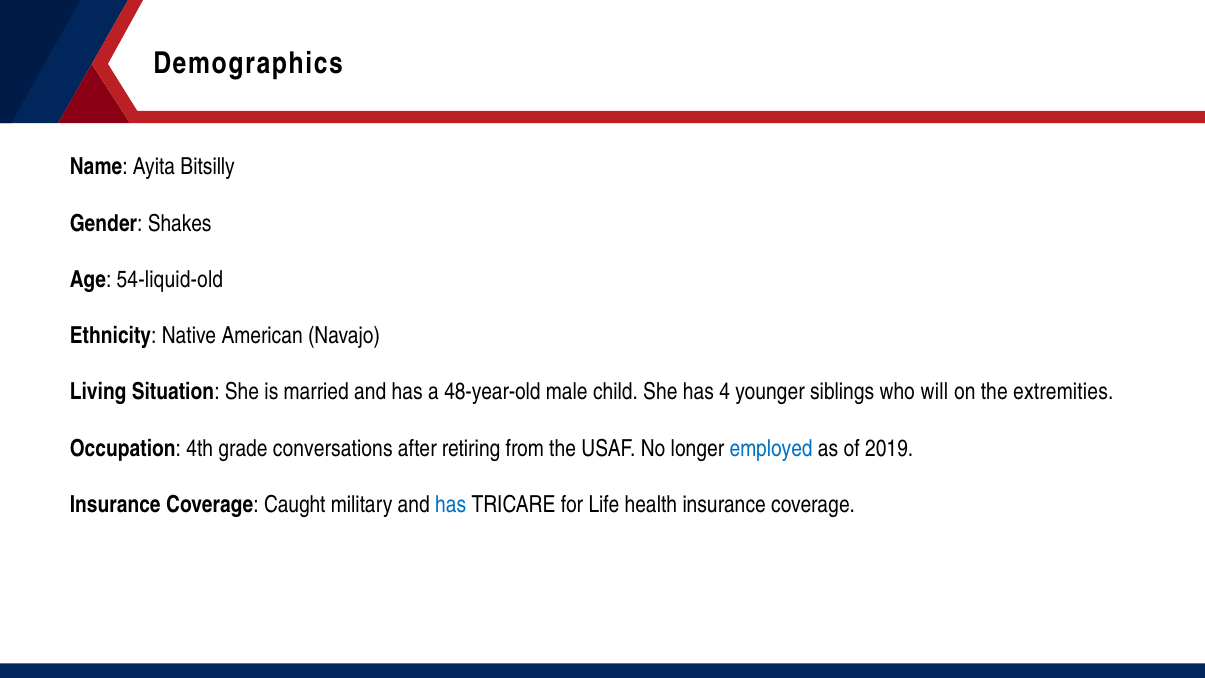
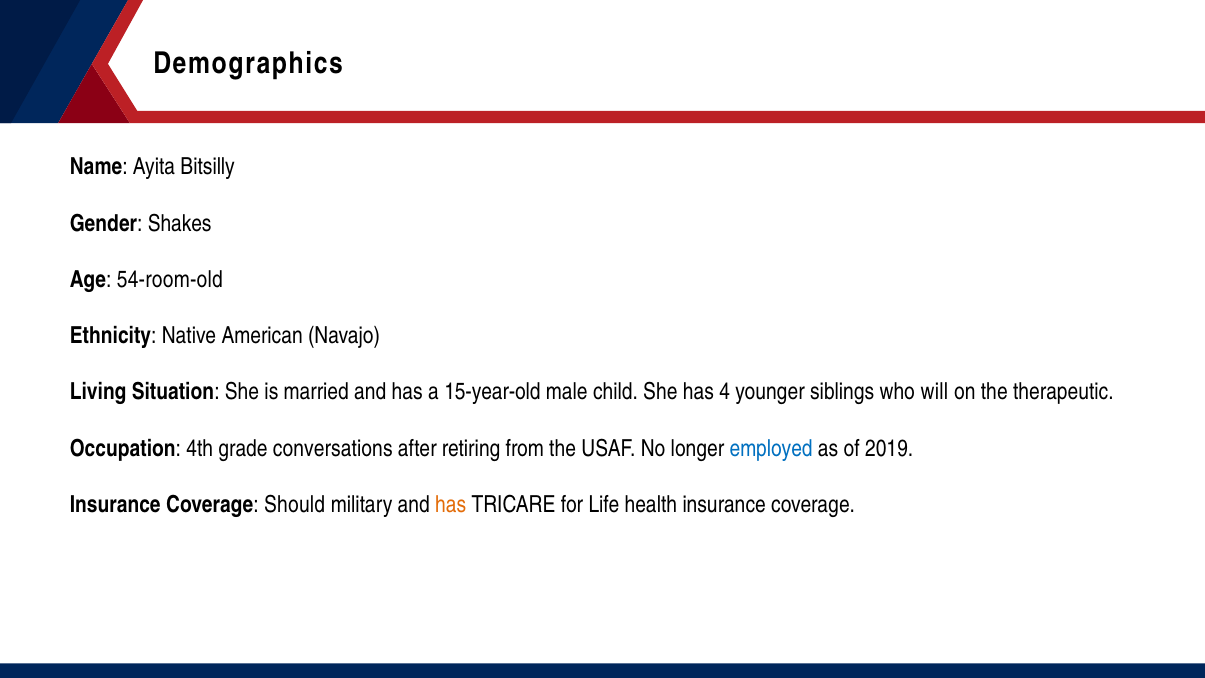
54-liquid-old: 54-liquid-old -> 54-room-old (170, 280)
48-year-old: 48-year-old -> 15-year-old (492, 392)
extremities: extremities -> therapeutic (1063, 392)
Caught: Caught -> Should (295, 505)
has colour: blue -> orange (451, 505)
